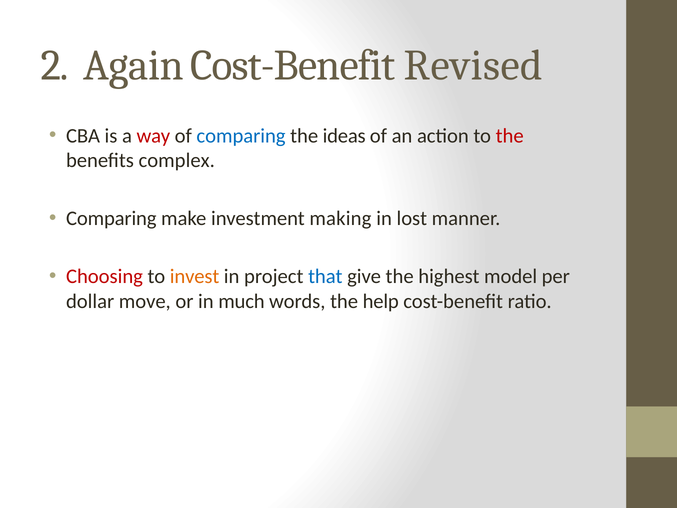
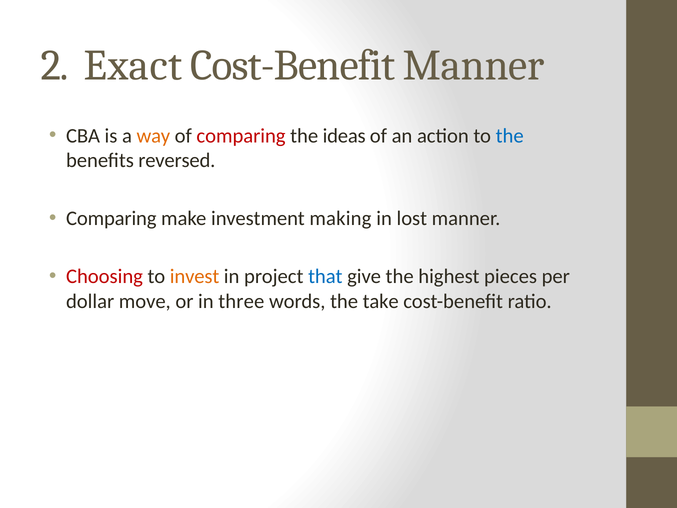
Again: Again -> Exact (133, 66)
Cost-Benefit Revised: Revised -> Manner (474, 66)
way colour: red -> orange (153, 136)
comparing colour: blue -> red (241, 136)
the colour: red -> blue (510, 136)
complex: complex -> reversed (177, 161)
model: model -> pieces (511, 276)
much: much -> three (241, 301)
help: help -> take (381, 301)
